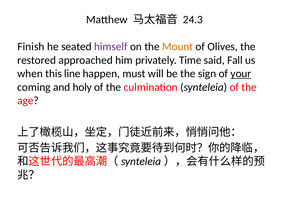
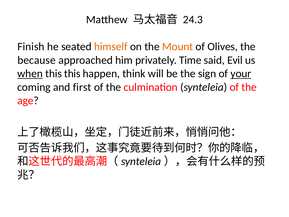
himself colour: purple -> orange (111, 47)
restored: restored -> because (37, 60)
Fall: Fall -> Evil (235, 60)
when underline: none -> present (30, 74)
this line: line -> this (72, 74)
must: must -> think (134, 74)
holy: holy -> first (82, 87)
